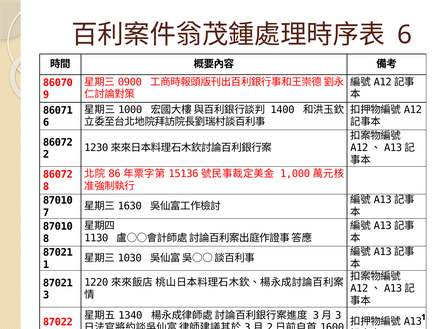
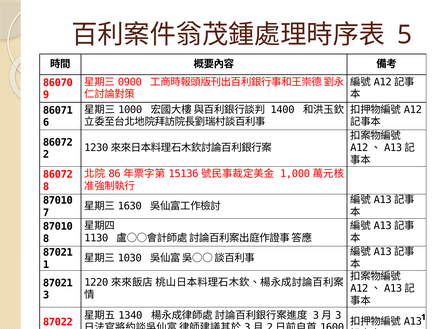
6: 6 -> 5 (405, 35)
